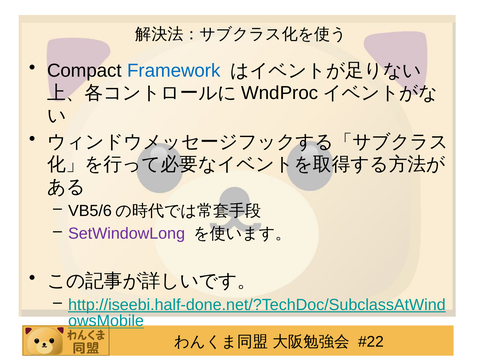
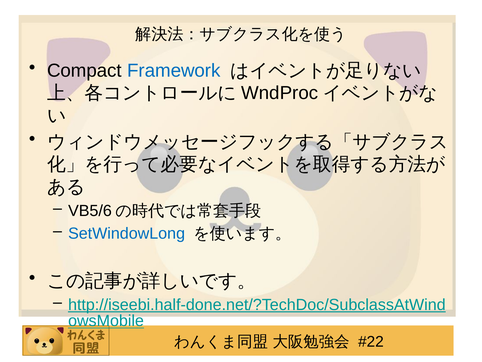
SetWindowLong colour: purple -> blue (127, 233)
